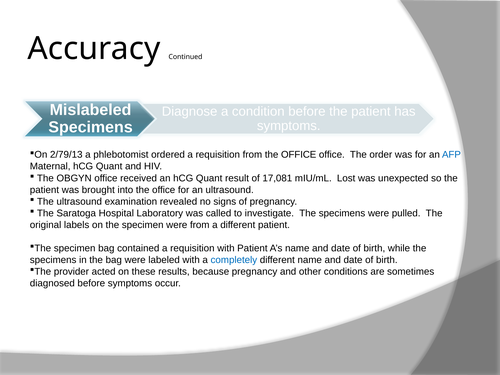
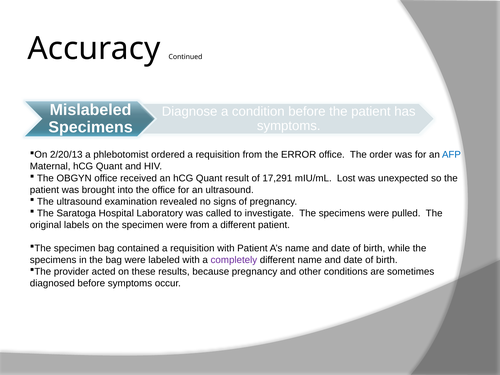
2/79/13: 2/79/13 -> 2/20/13 (66, 155)
from the OFFICE: OFFICE -> ERROR (299, 155)
17,081: 17,081 -> 17,291 (277, 178)
completely colour: blue -> purple (234, 260)
